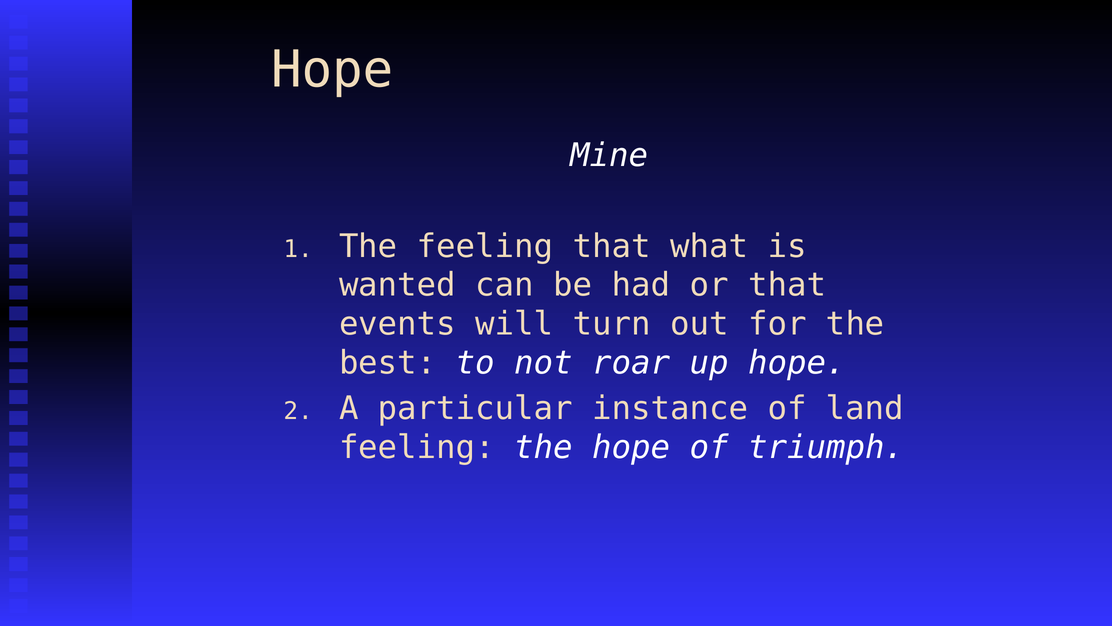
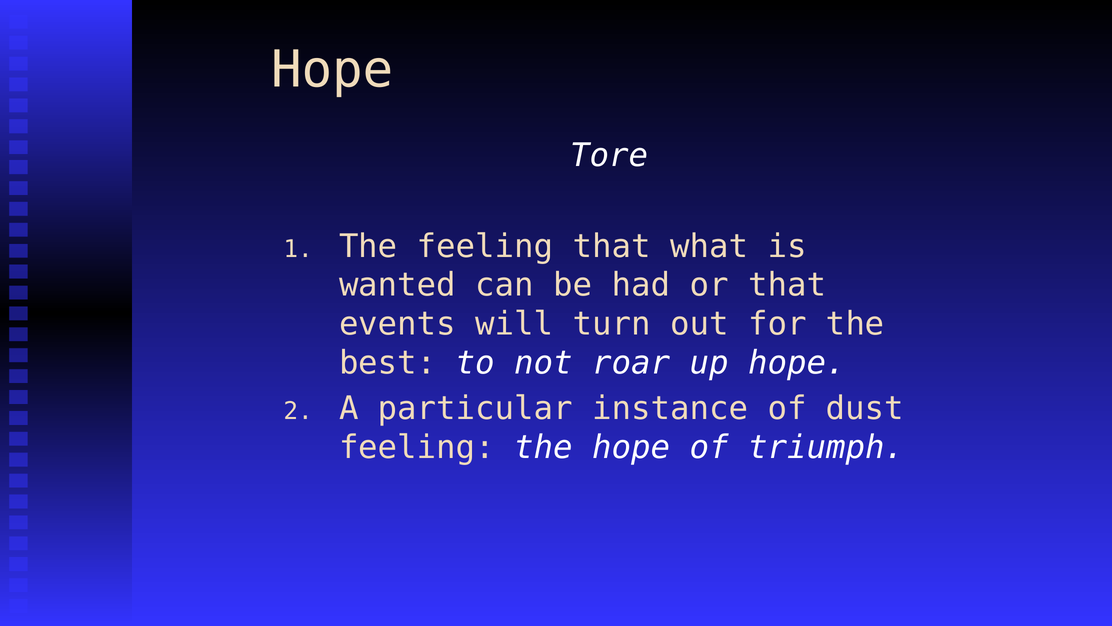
Mine: Mine -> Tore (609, 155)
land: land -> dust (865, 408)
